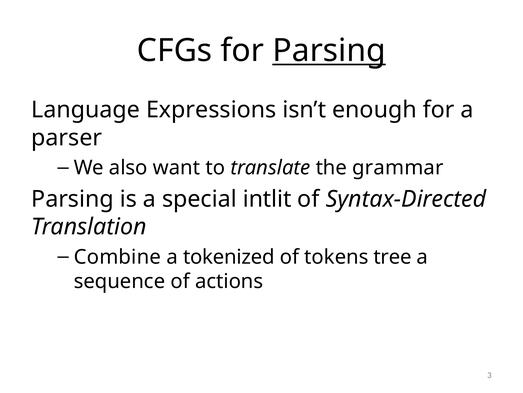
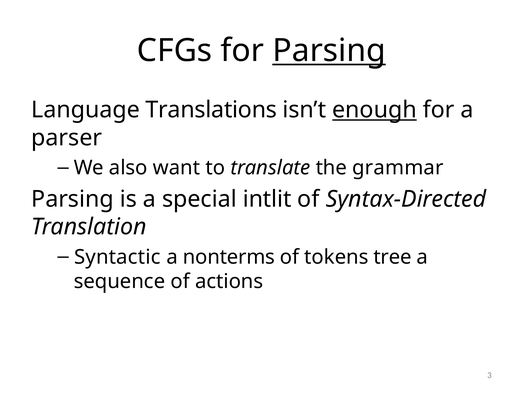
Expressions: Expressions -> Translations (211, 110)
enough underline: none -> present (374, 110)
Combine: Combine -> Syntactic (117, 257)
tokenized: tokenized -> nonterms (229, 257)
